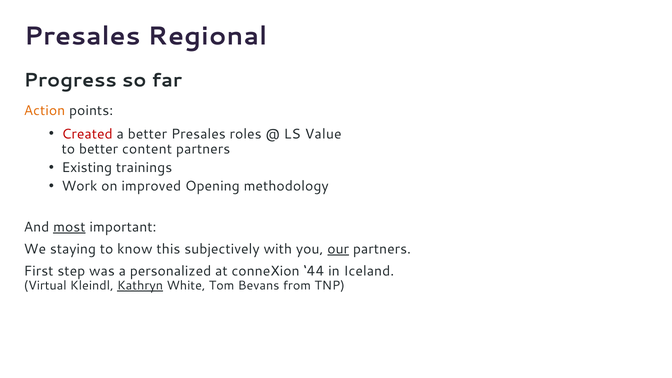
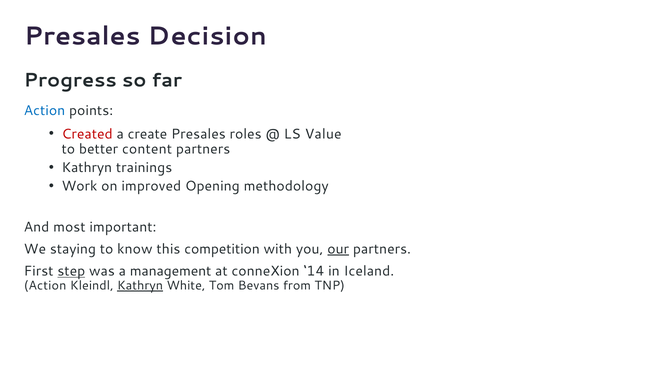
Regional: Regional -> Decision (208, 36)
Action colour: orange -> blue (44, 111)
a better: better -> create (147, 134)
Existing: Existing -> Kathryn (87, 168)
most underline: present -> none (69, 227)
subjectively: subjectively -> competition (222, 249)
step underline: none -> present (71, 271)
personalized: personalized -> management (171, 271)
44: 44 -> 14 (314, 271)
Virtual: Virtual -> Action (45, 286)
